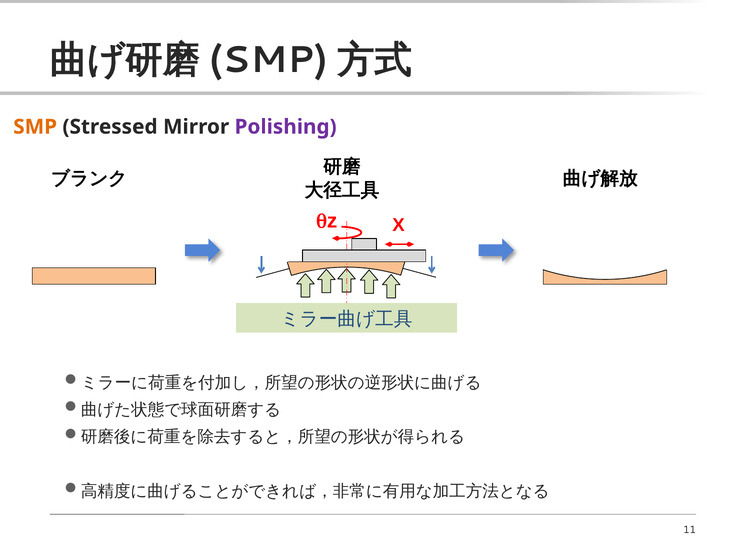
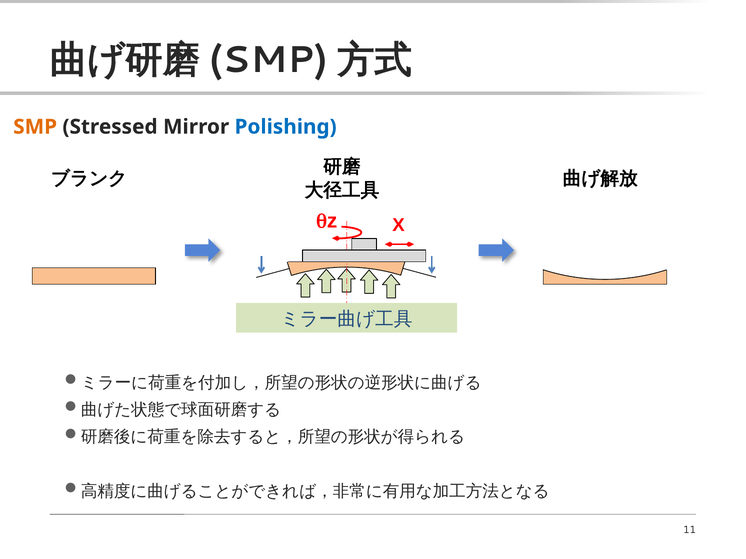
Polishing colour: purple -> blue (286, 127)
